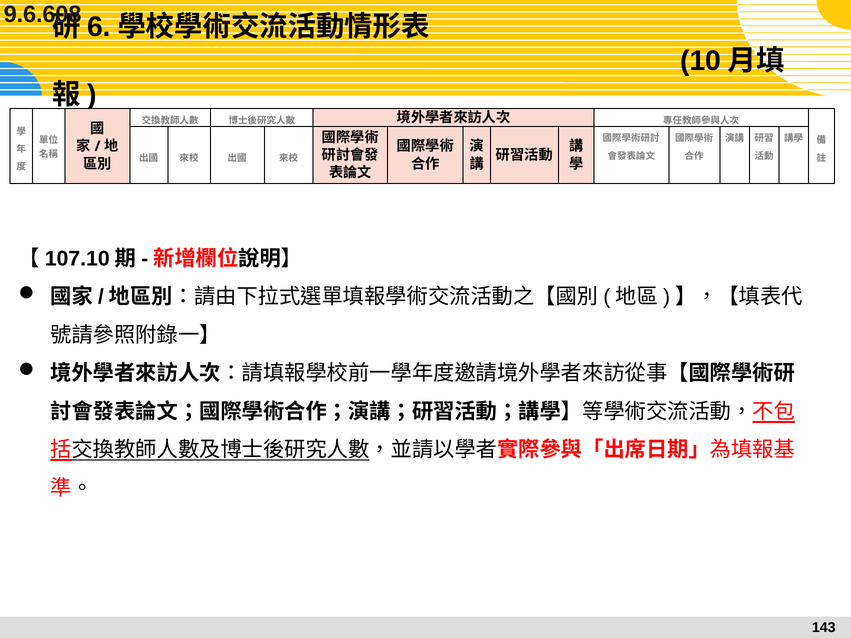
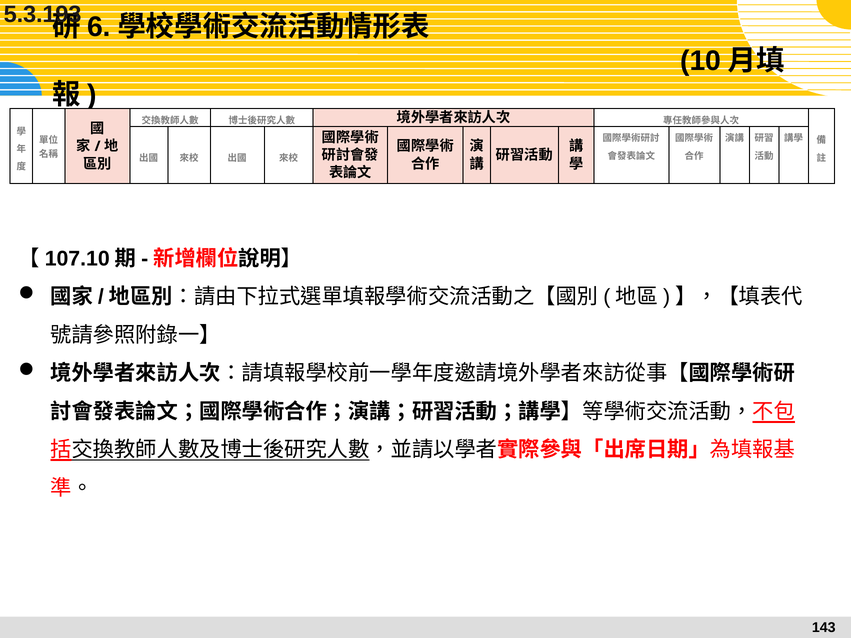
9.6.608: 9.6.608 -> 5.3.193 (43, 14)
